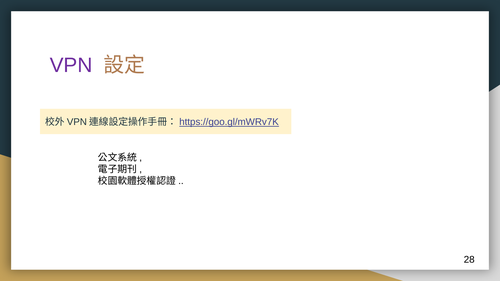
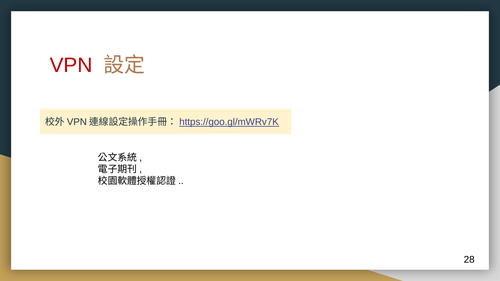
VPN colour: purple -> red (71, 65)
